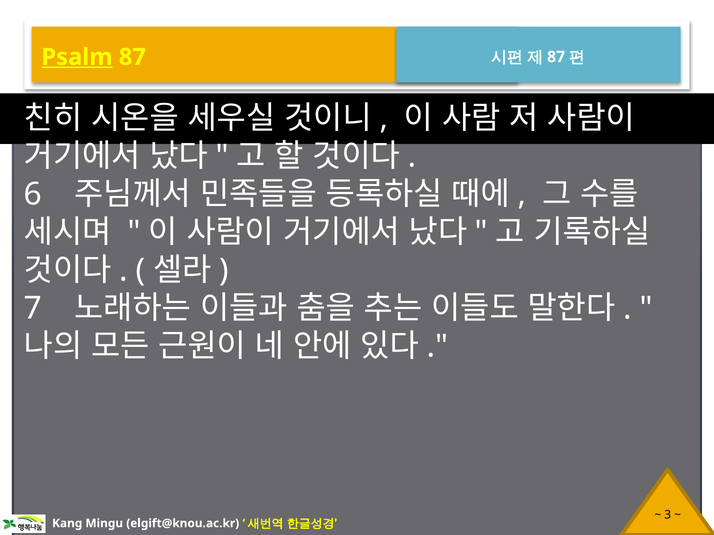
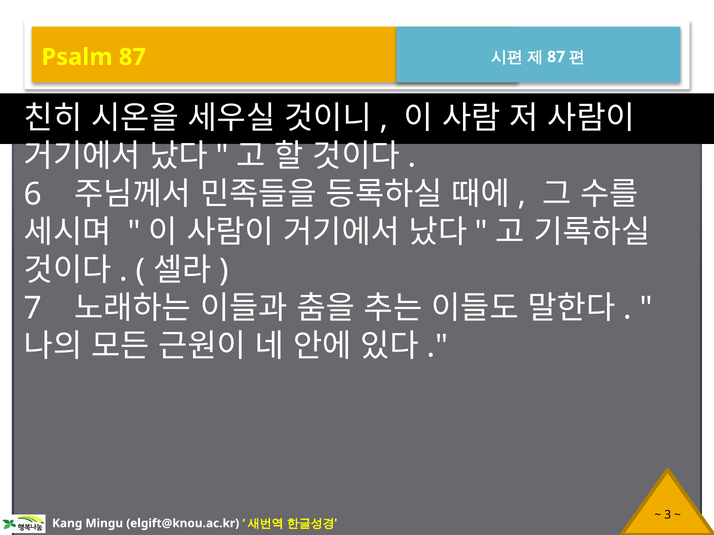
Psalm underline: present -> none (77, 57)
